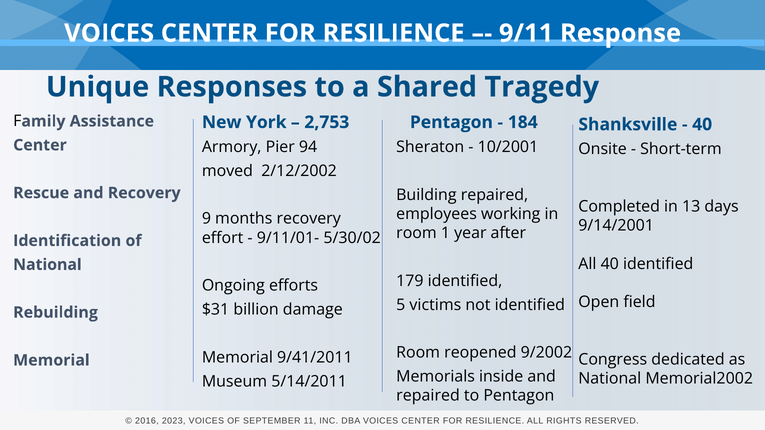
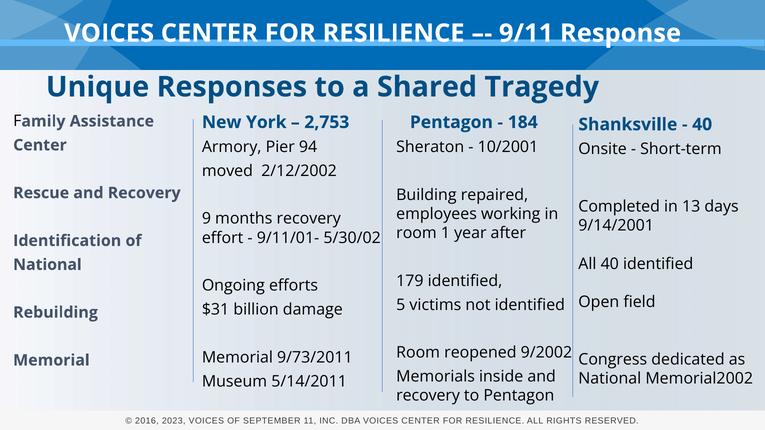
9/41/2011: 9/41/2011 -> 9/73/2011 (315, 358)
repaired: repaired -> recovery (428, 396)
